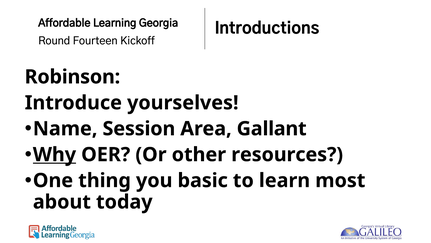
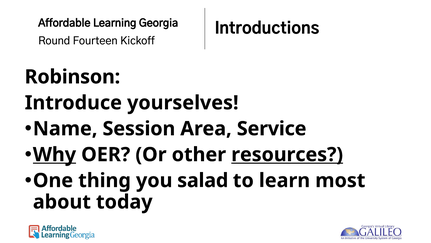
Gallant: Gallant -> Service (272, 128)
resources underline: none -> present (287, 154)
basic: basic -> salad (203, 180)
